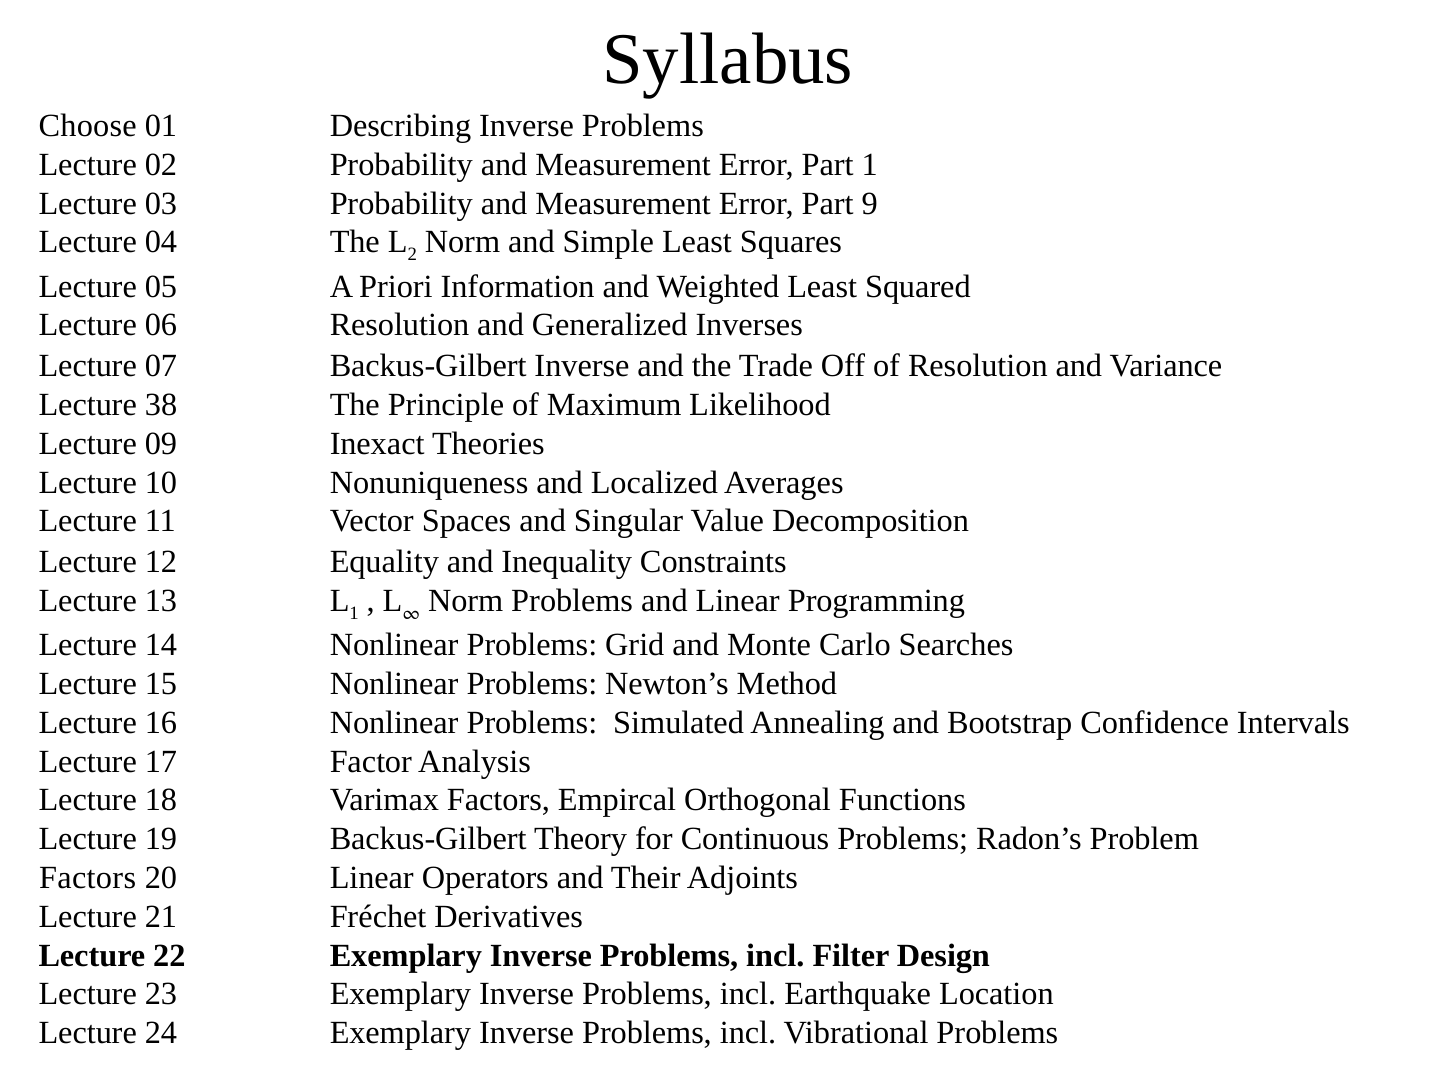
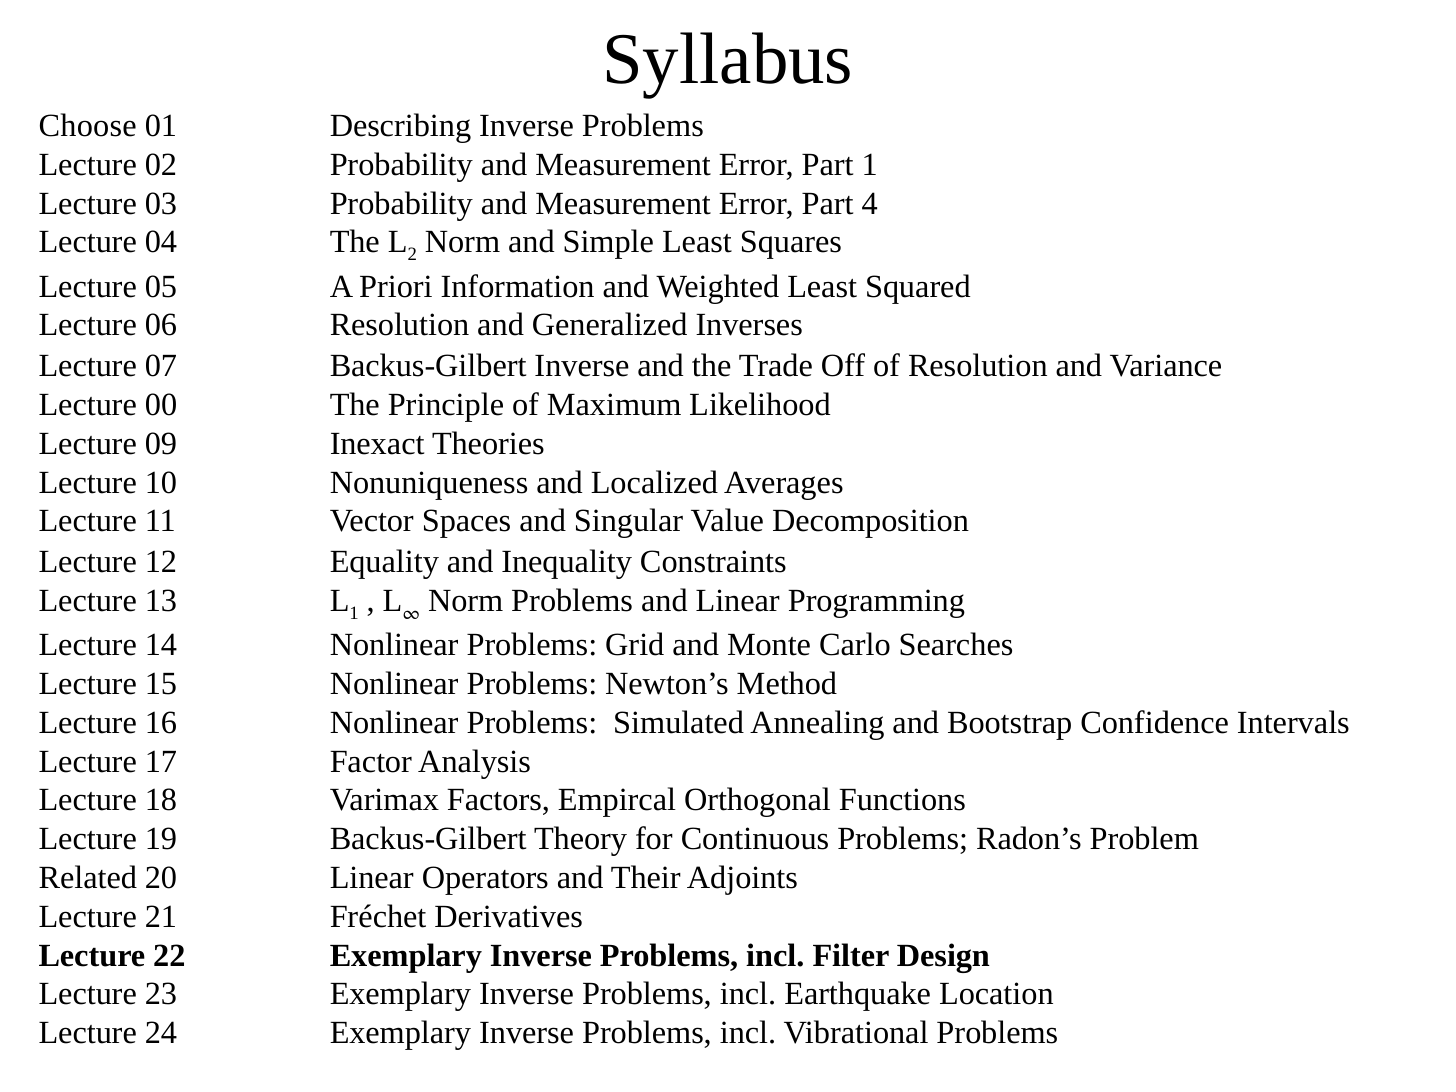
9: 9 -> 4 (870, 203)
38: 38 -> 00 (161, 405)
Factors: Factors -> Related (88, 878)
